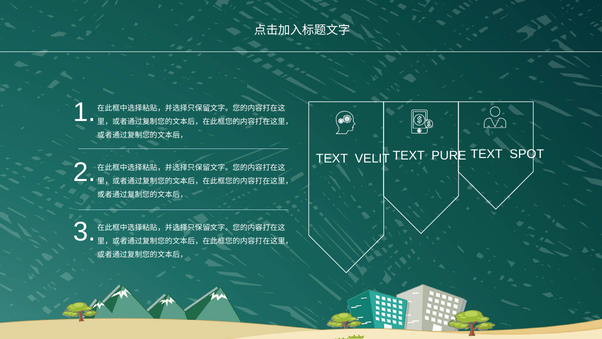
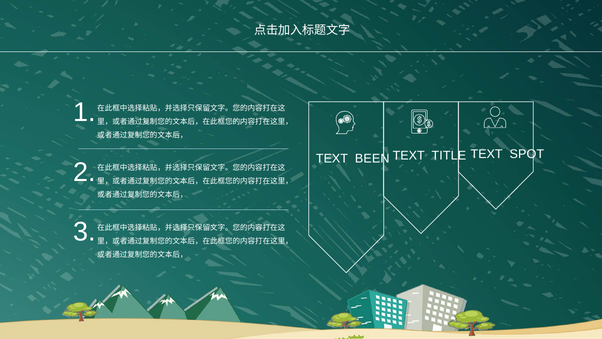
VELIT: VELIT -> BEEN (372, 158)
PURE: PURE -> TITLE (449, 155)
